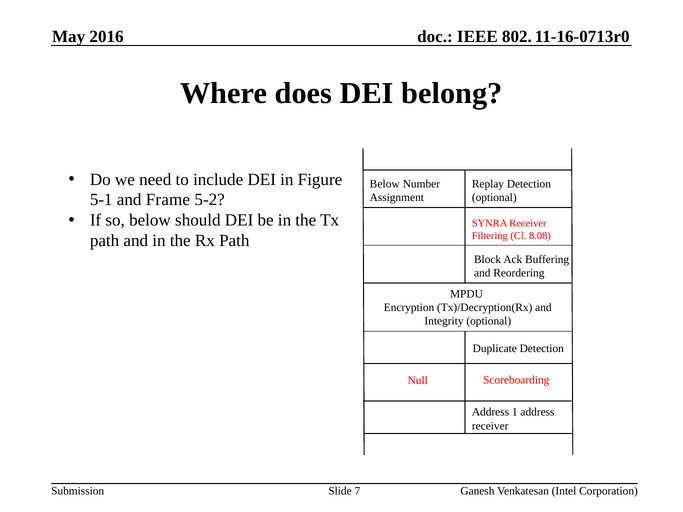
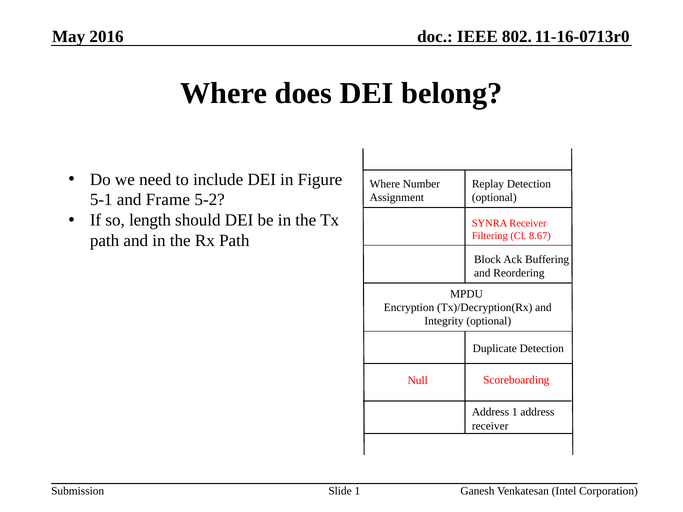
Below: Below -> Where (385, 184)
so below: below -> length (150, 220)
8.08: 8.08 -> 8.67 (540, 236)
Slide 7: 7 -> 1 (357, 491)
